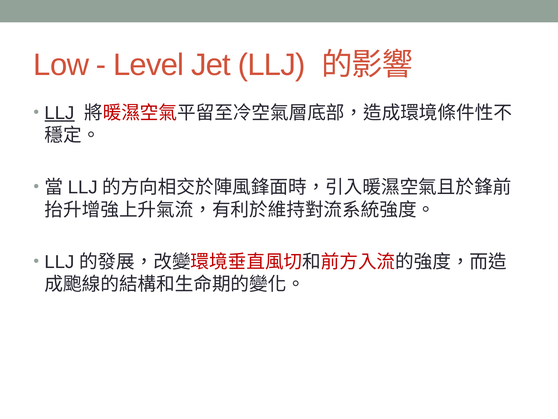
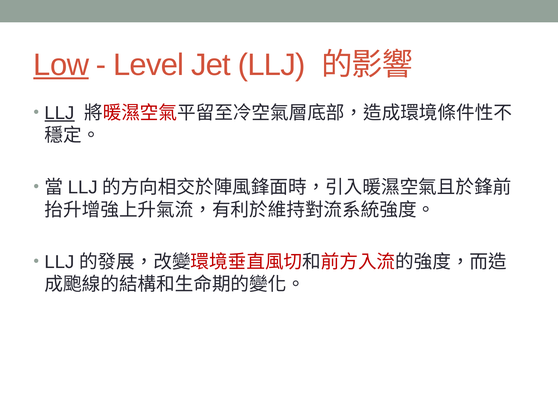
Low underline: none -> present (61, 65)
